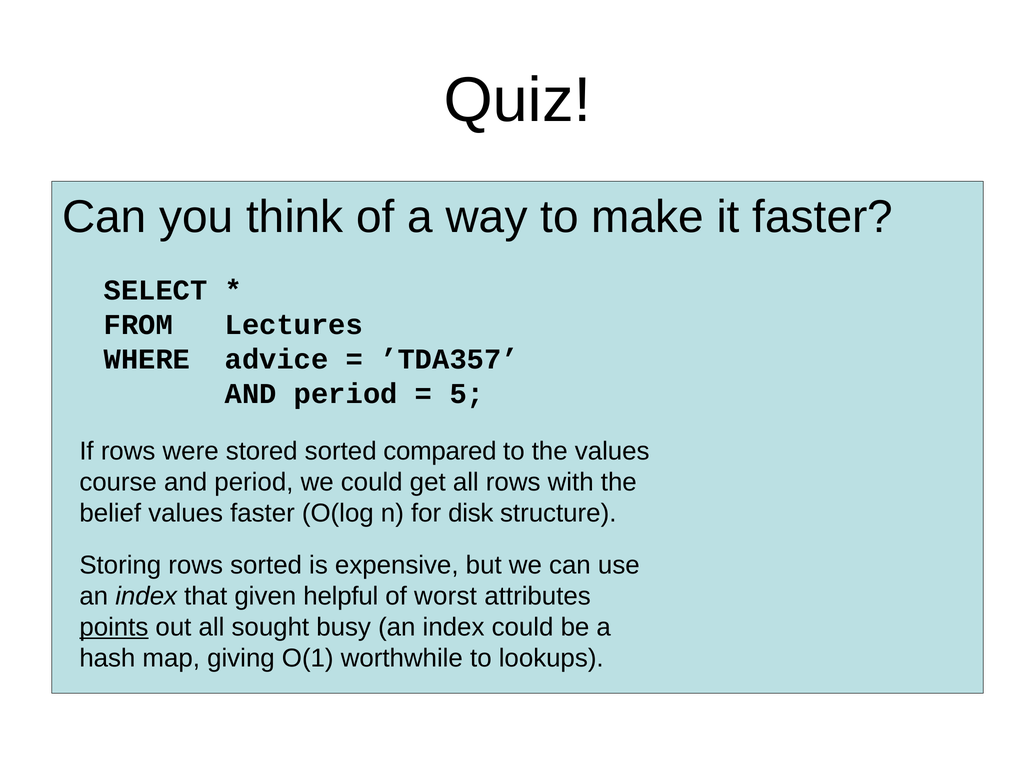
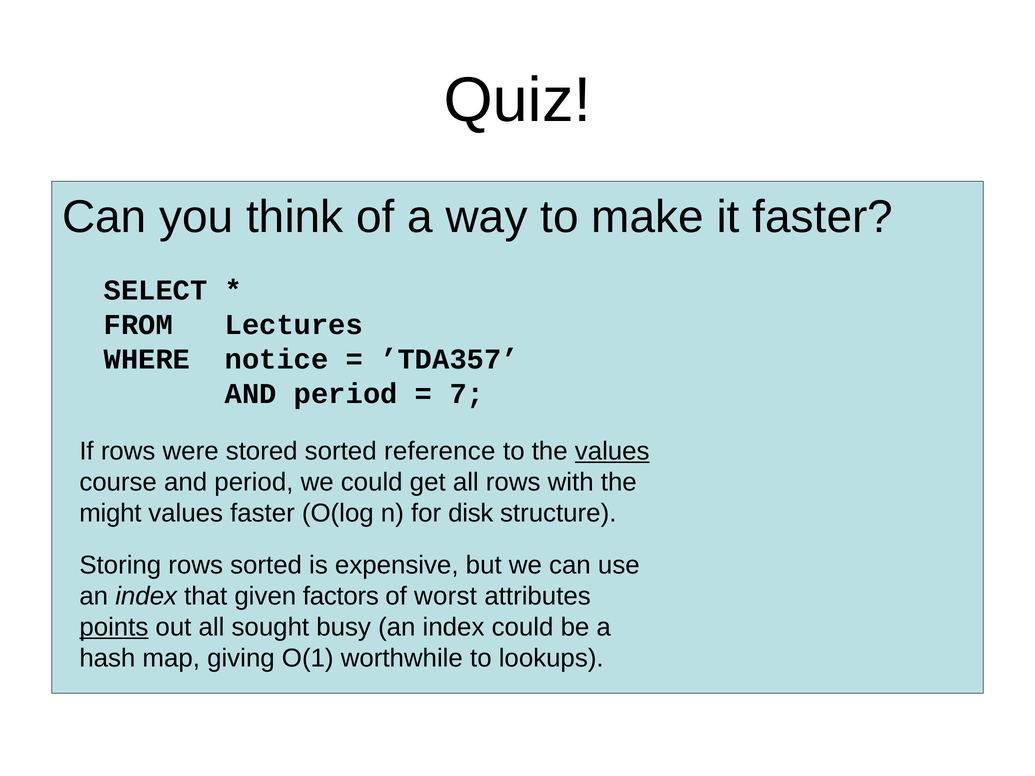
advice: advice -> notice (277, 359)
5: 5 -> 7 (467, 394)
compared: compared -> reference (440, 451)
values underline: none -> present (612, 451)
belief: belief -> might (110, 513)
helpful: helpful -> factors (341, 596)
